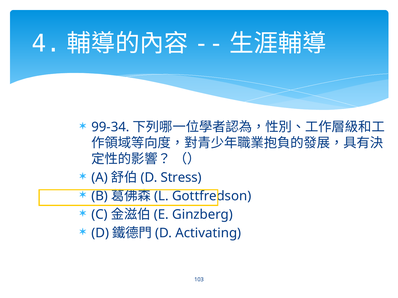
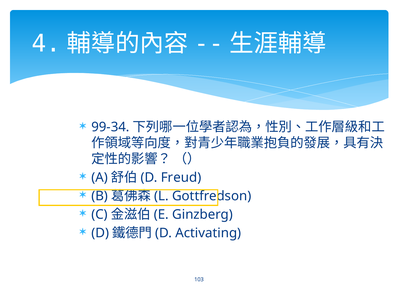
Stress: Stress -> Freud (181, 178)
